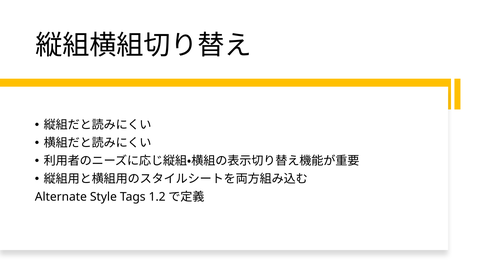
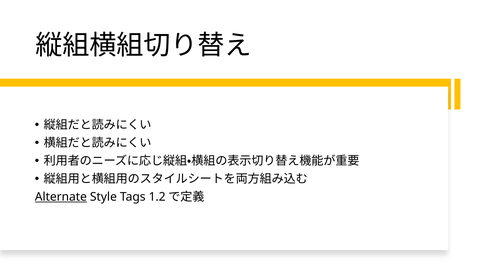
Alternate underline: none -> present (61, 197)
